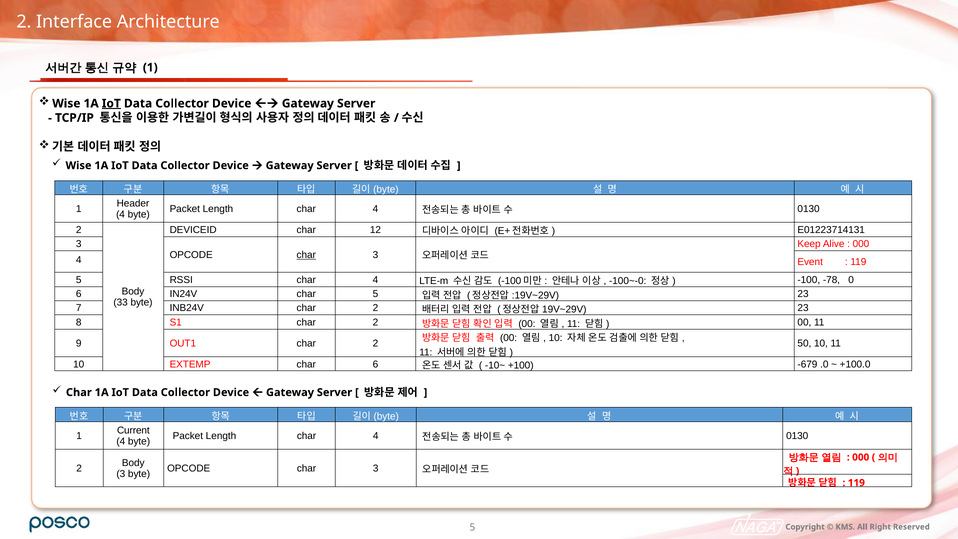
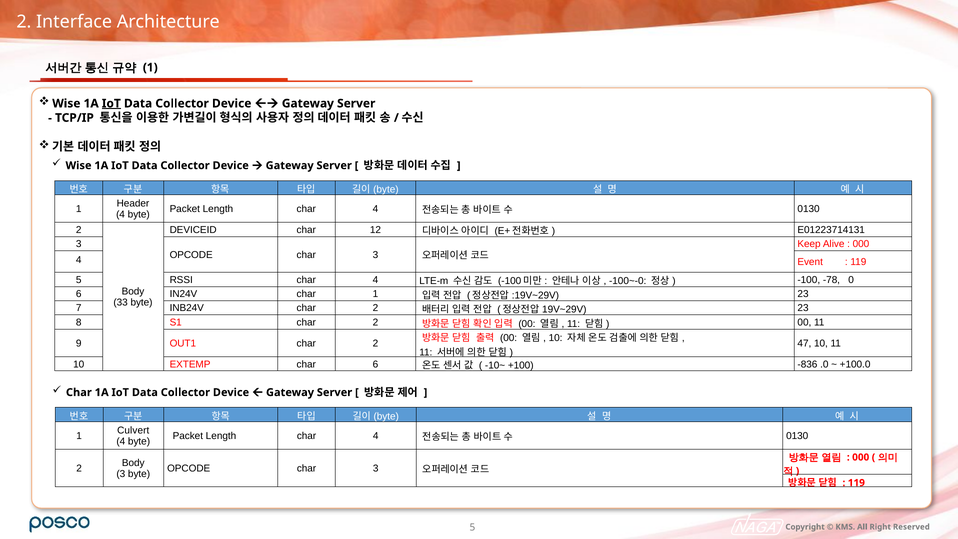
char underline: present -> none (306, 255)
char 5: 5 -> 1 (375, 294)
50: 50 -> 47 (804, 343)
-679: -679 -> -836 (807, 364)
Current: Current -> Culvert (133, 430)
